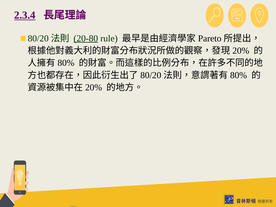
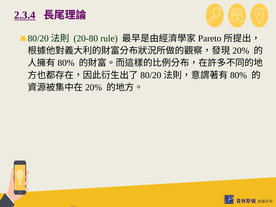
20-80 underline: present -> none (86, 38)
